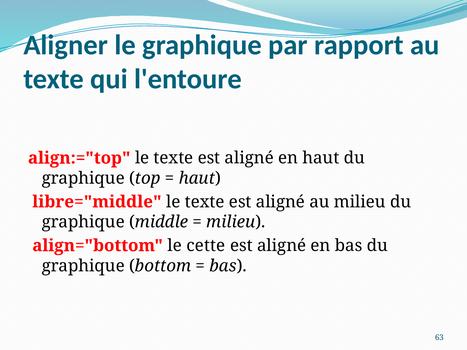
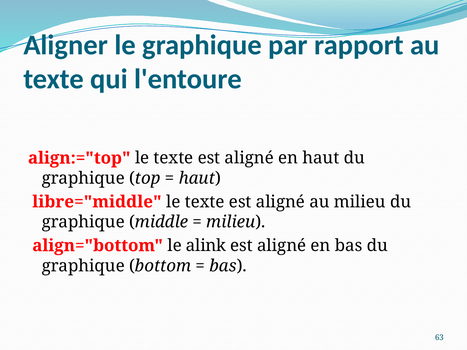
cette: cette -> alink (206, 246)
